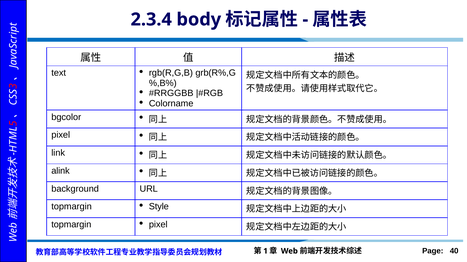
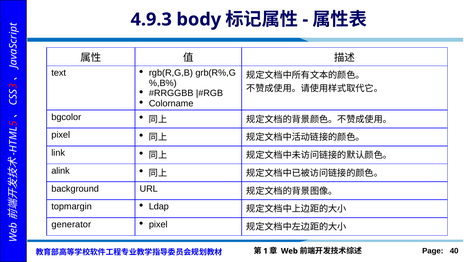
2.3.4: 2.3.4 -> 4.9.3 (151, 20)
Style: Style -> Ldap (159, 207)
topmargin: topmargin -> generator (71, 225)
